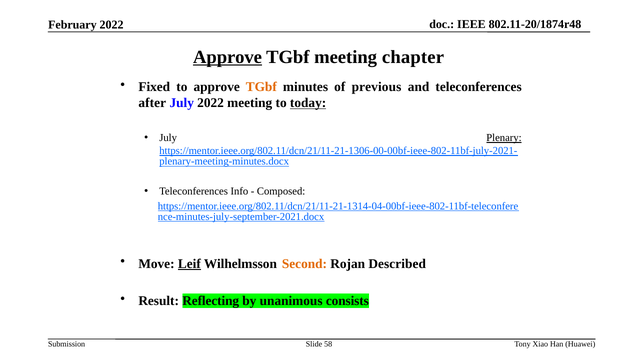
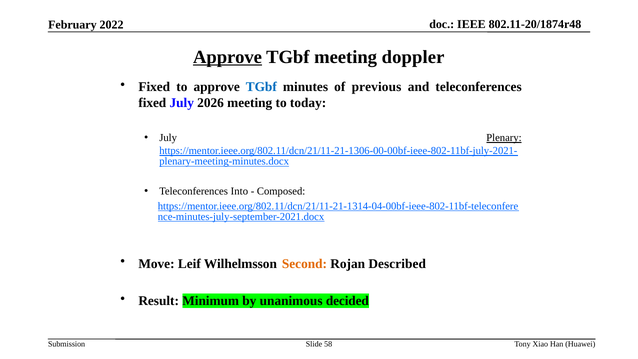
chapter: chapter -> doppler (413, 57)
TGbf colour: orange -> blue (261, 87)
after: after -> fixed (152, 103)
July 2022: 2022 -> 2026 (211, 103)
today underline: present -> none (308, 103)
Info: Info -> Into (239, 191)
Leif underline: present -> none (189, 264)
Reflecting: Reflecting -> Minimum (211, 301)
consists: consists -> decided (347, 301)
